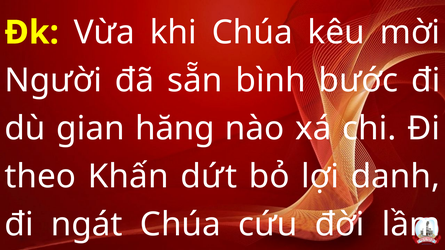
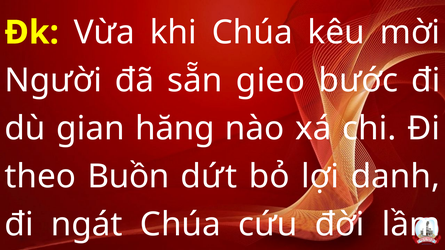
bình: bình -> gieo (270, 81)
Khấn: Khấn -> Buồn (128, 177)
